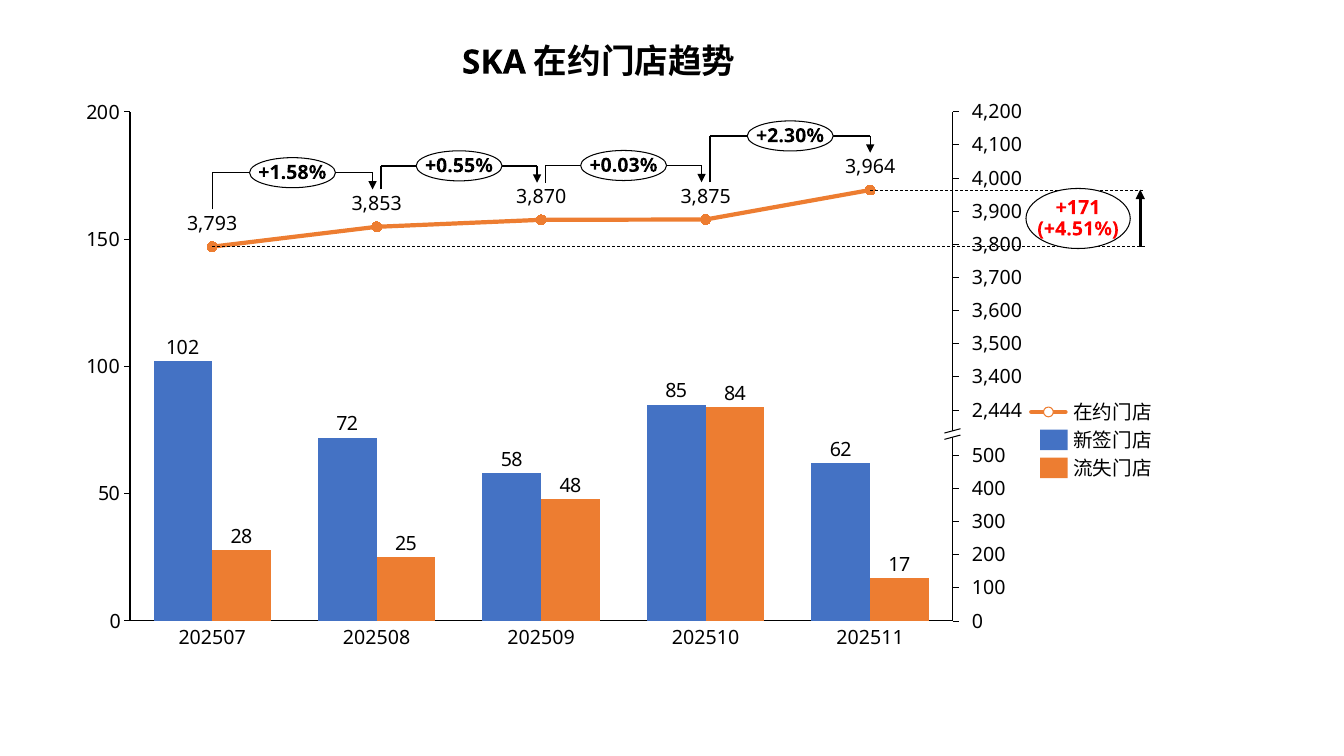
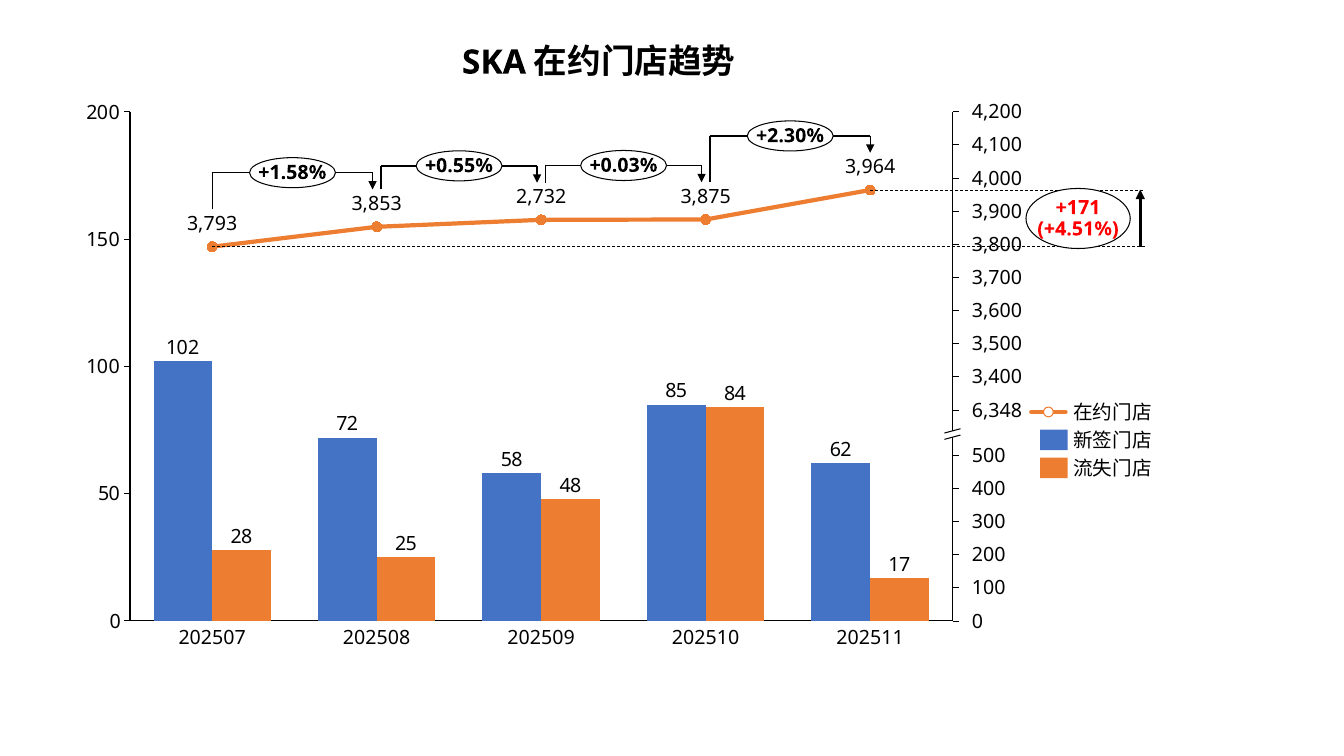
3,870: 3,870 -> 2,732 (541, 197)
2,444: 2,444 -> 6,348 (997, 411)
